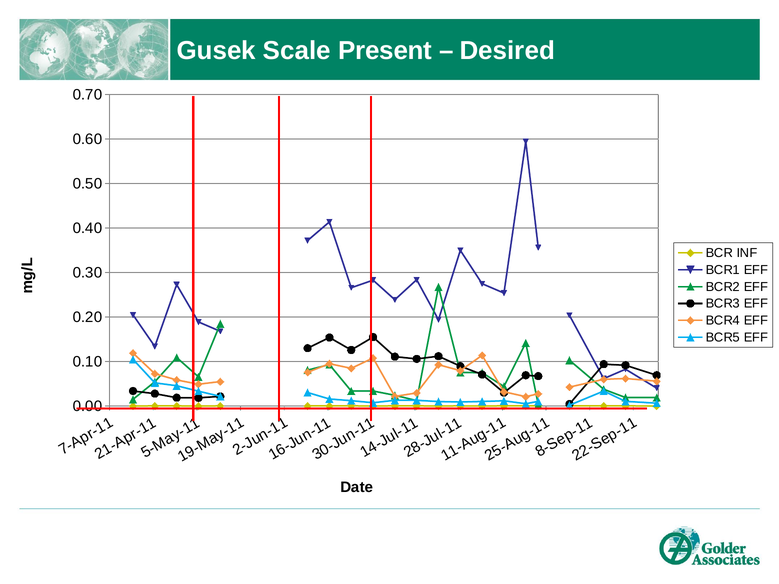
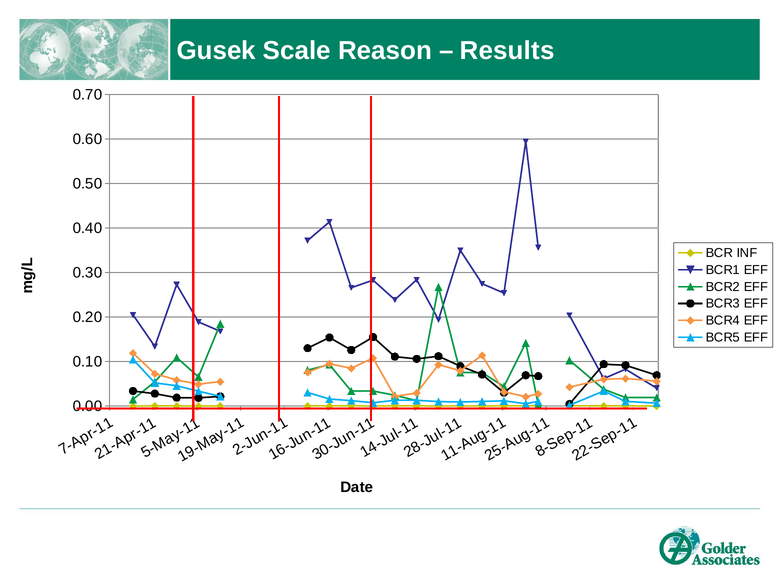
Present: Present -> Reason (385, 50)
Desired: Desired -> Results (507, 50)
